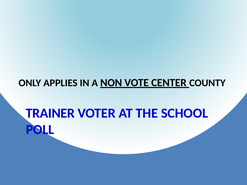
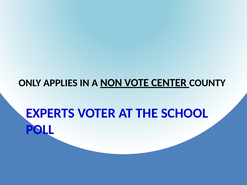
TRAINER: TRAINER -> EXPERTS (50, 113)
